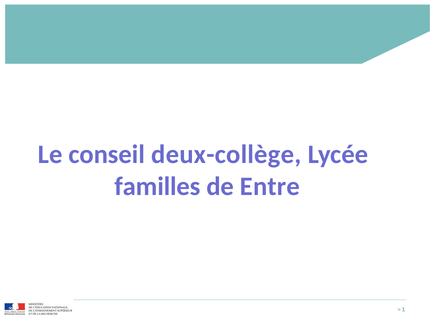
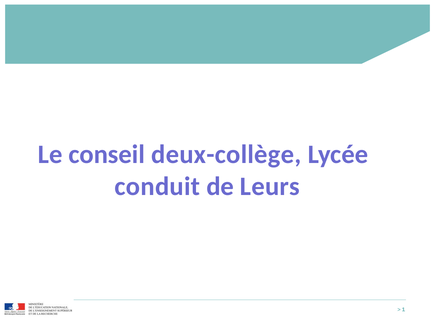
familles: familles -> conduit (157, 186)
Entre: Entre -> Leurs (270, 186)
